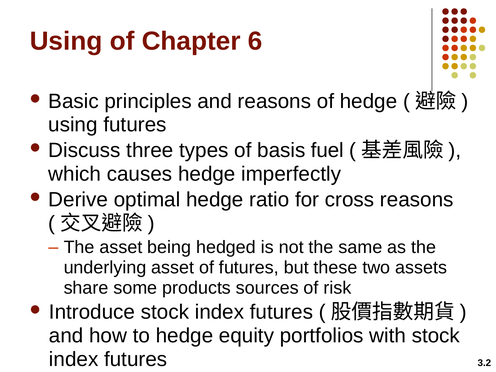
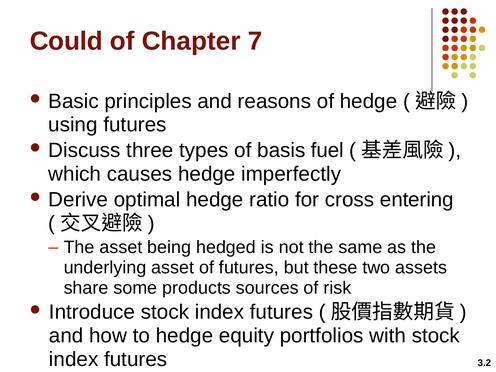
Using: Using -> Could (66, 41)
6: 6 -> 7 (255, 41)
cross reasons: reasons -> entering (417, 200)
